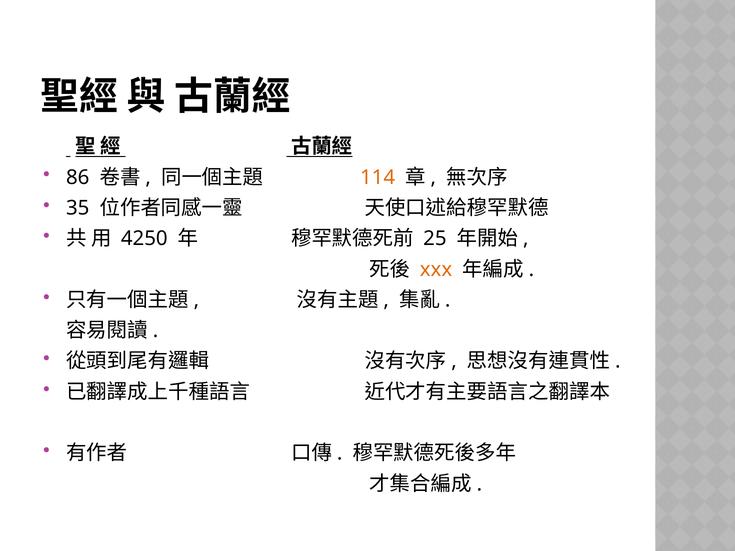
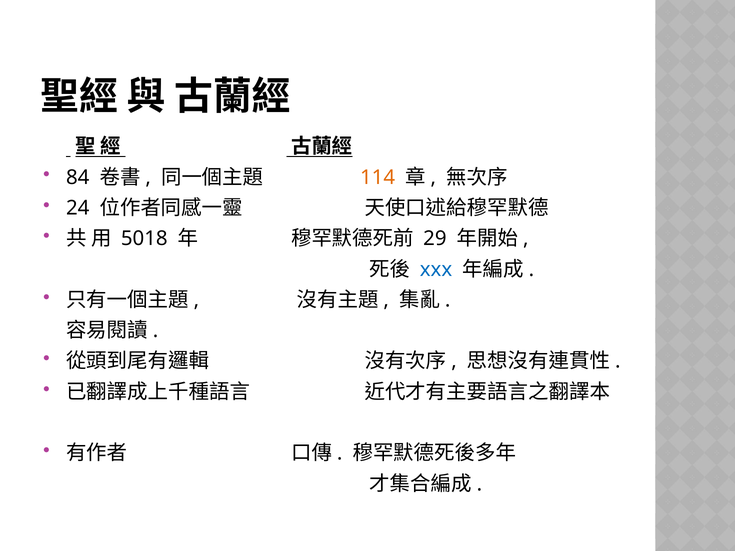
86: 86 -> 84 (78, 177)
35: 35 -> 24 (78, 208)
4250: 4250 -> 5018 (144, 239)
25: 25 -> 29 (435, 239)
xxx colour: orange -> blue (436, 269)
